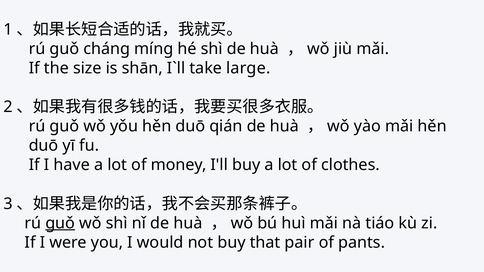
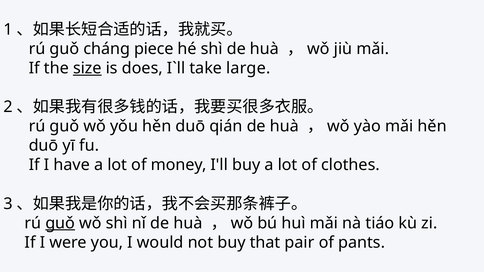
míng: míng -> piece (154, 49)
size underline: none -> present (87, 68)
shān: shān -> does (142, 68)
